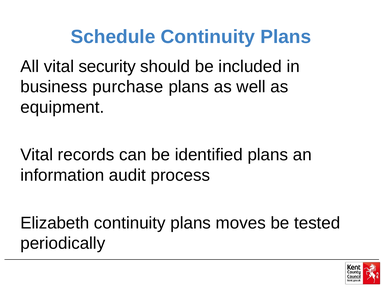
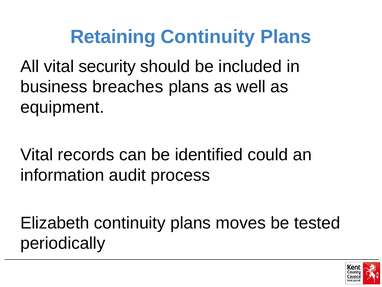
Schedule: Schedule -> Retaining (113, 37)
purchase: purchase -> breaches (128, 87)
identified plans: plans -> could (268, 155)
